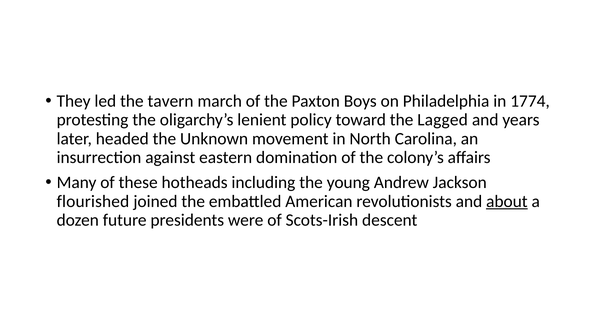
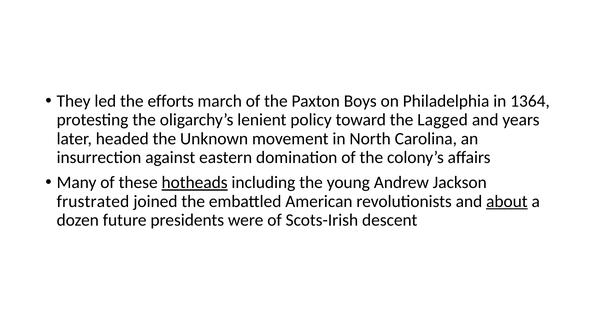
tavern: tavern -> efforts (171, 101)
1774: 1774 -> 1364 (530, 101)
hotheads underline: none -> present (195, 182)
flourished: flourished -> frustrated (93, 201)
